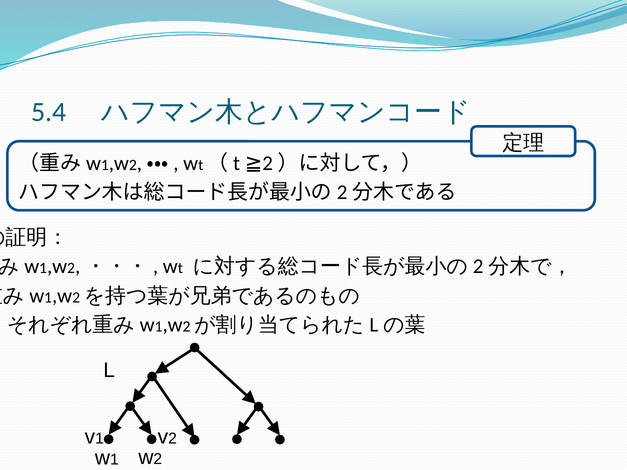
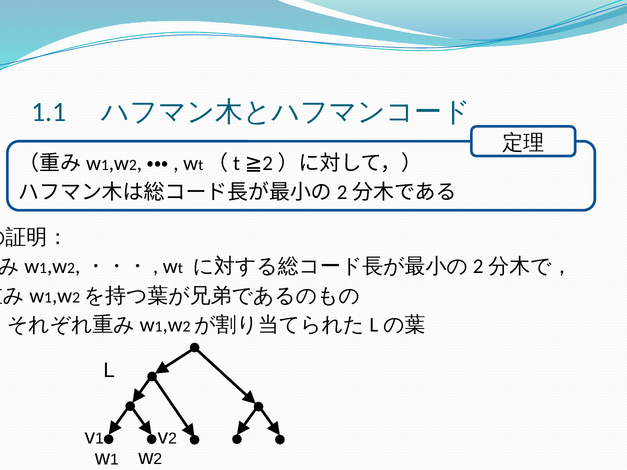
5.4: 5.4 -> 1.1 (49, 112)
